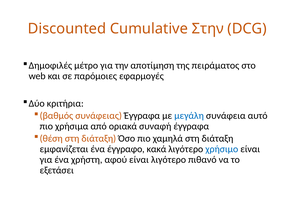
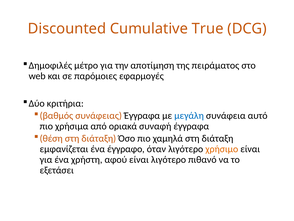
Στην: Στην -> True (208, 29)
κακά: κακά -> όταν (156, 149)
χρήσιμο colour: blue -> orange (222, 149)
